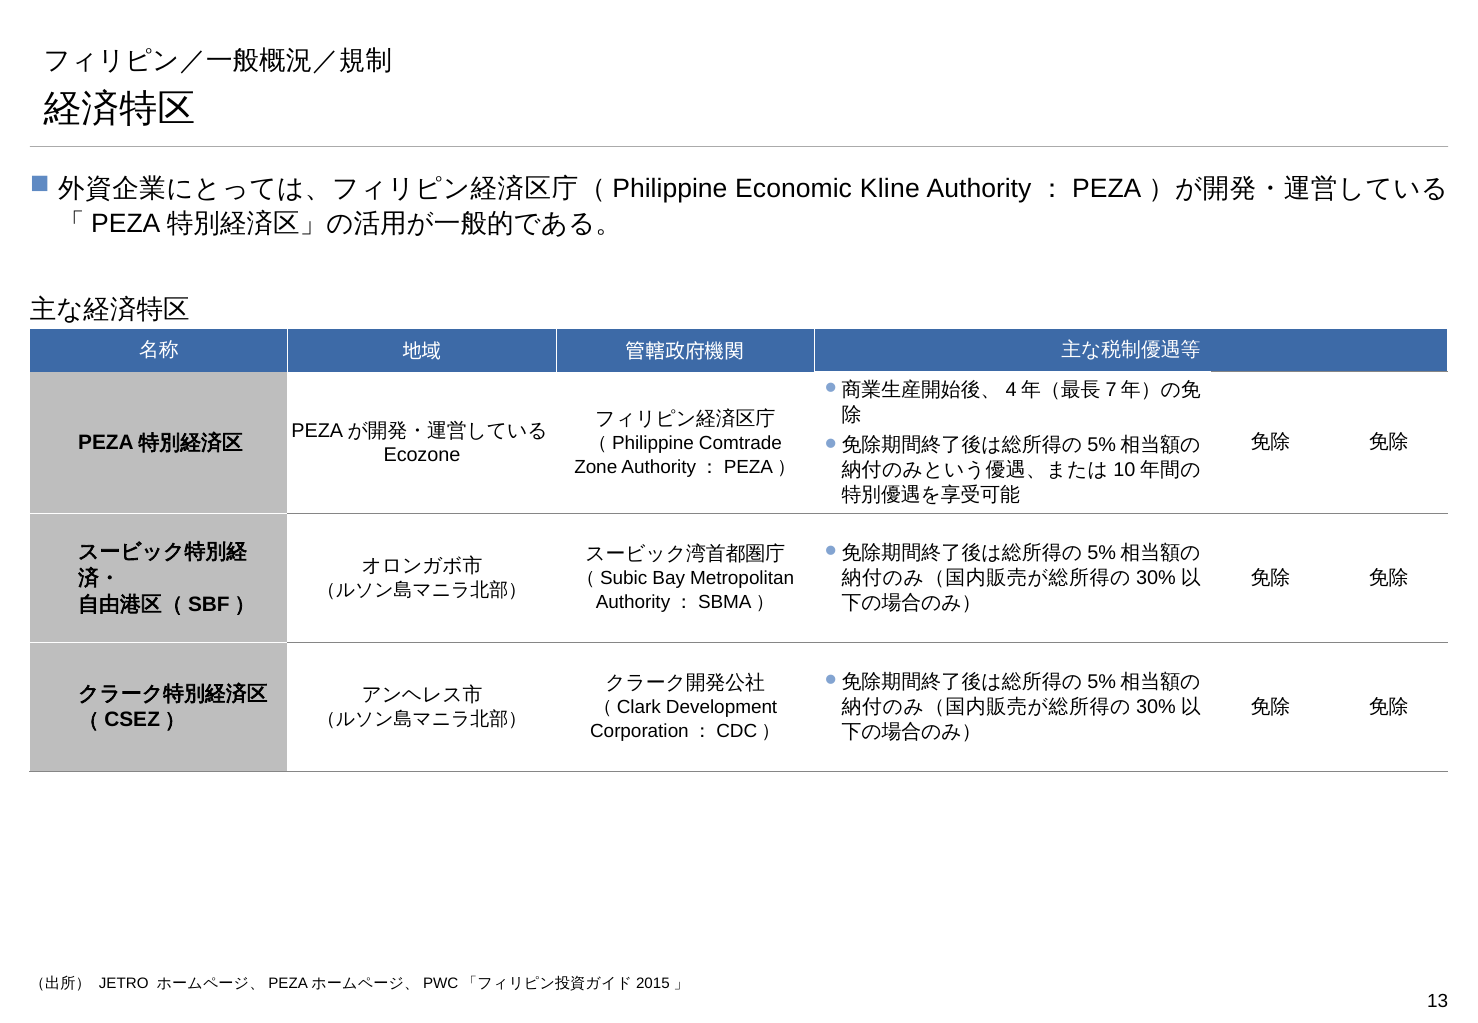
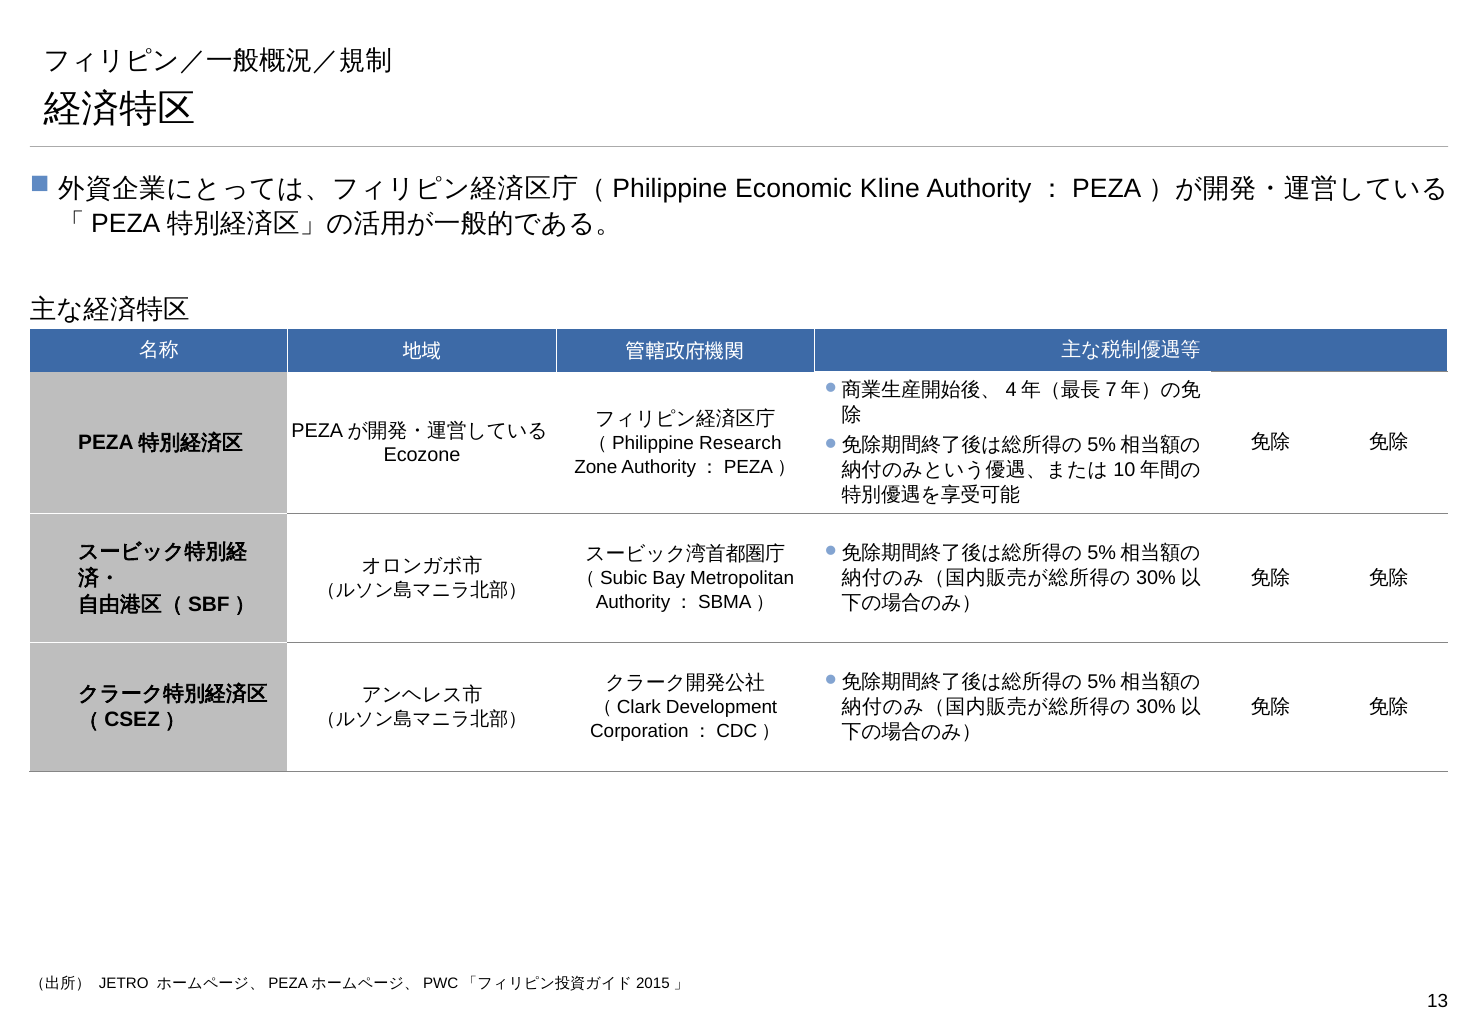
Comtrade: Comtrade -> Research (740, 443)
